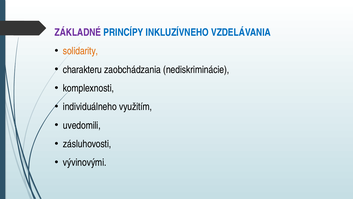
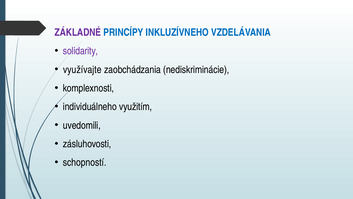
solidarity colour: orange -> purple (80, 51)
charakteru: charakteru -> využívajte (82, 70)
vývinovými: vývinovými -> schopností (85, 162)
